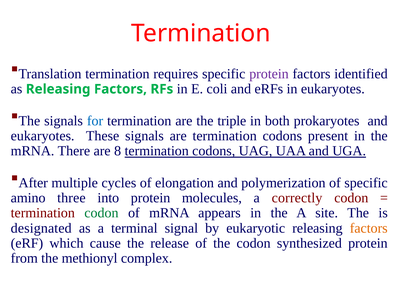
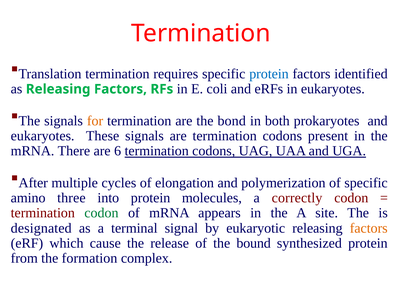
protein colour: purple -> blue (269, 74)
for colour: blue -> orange (95, 121)
triple: triple -> bond (232, 121)
8: 8 -> 6 (118, 151)
the codon: codon -> bound (254, 243)
methionyl: methionyl -> formation (90, 258)
